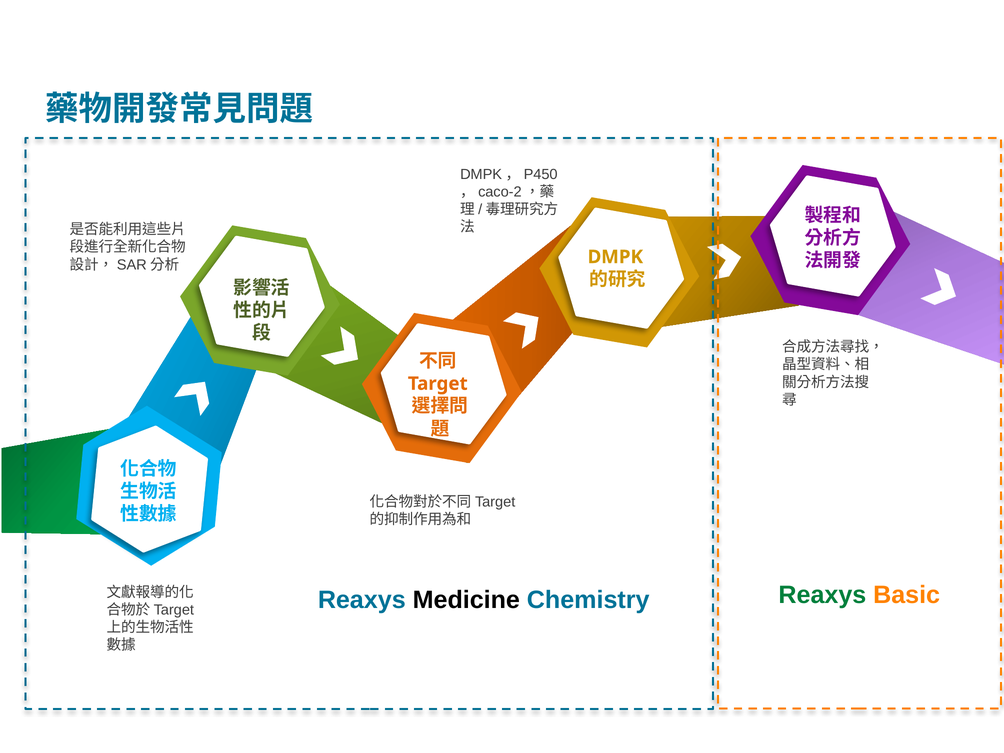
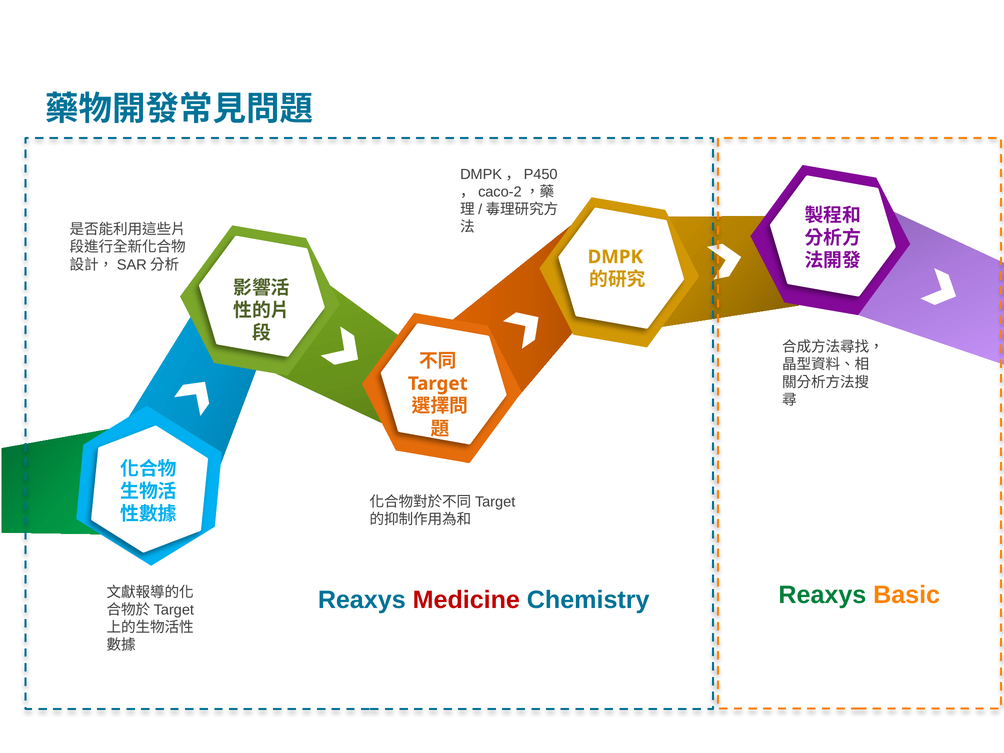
Medicine colour: black -> red (466, 600)
